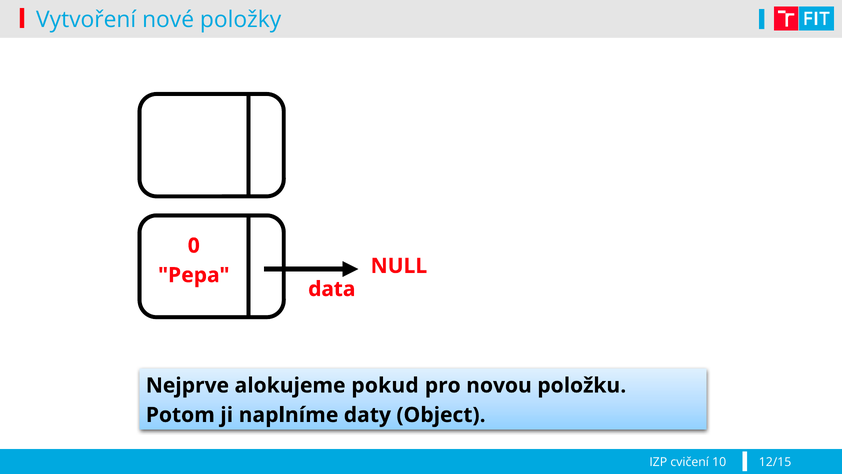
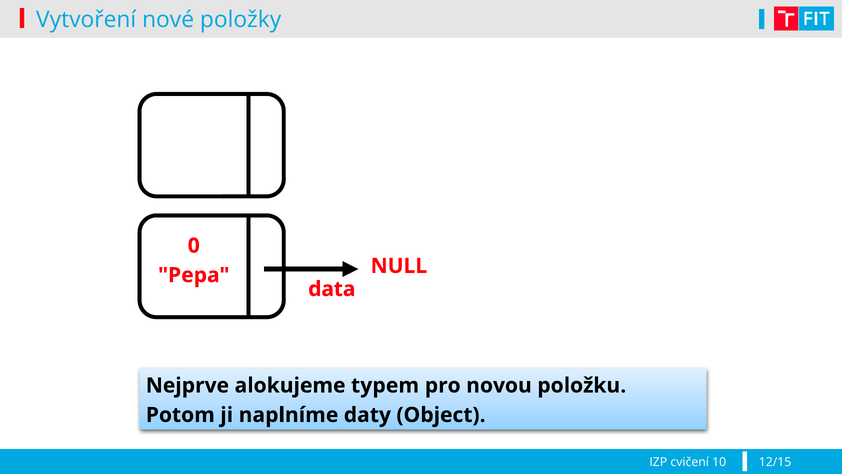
pokud: pokud -> typem (385, 385)
